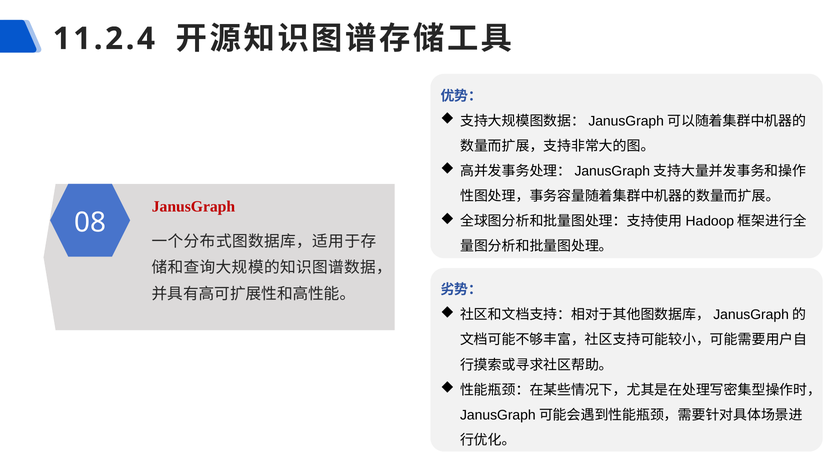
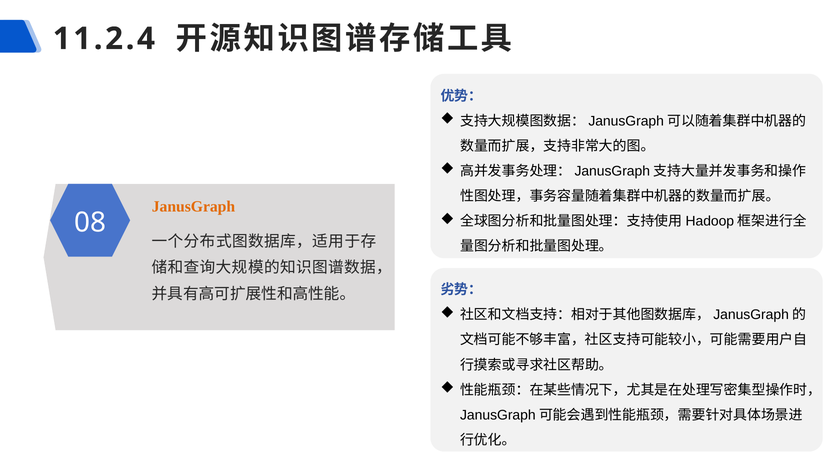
JanusGraph colour: red -> orange (193, 206)
